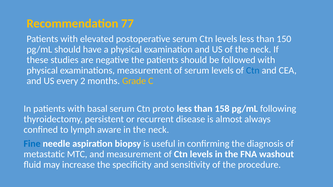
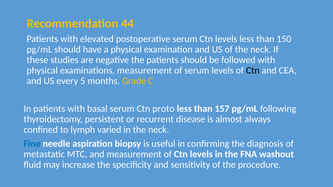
77: 77 -> 44 (127, 24)
Ctn colour: blue -> black (253, 70)
2: 2 -> 5 (83, 81)
158: 158 -> 157 (222, 109)
aware: aware -> varied (109, 130)
